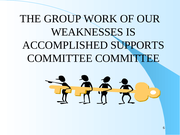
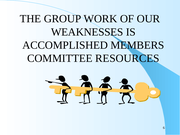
SUPPORTS: SUPPORTS -> MEMBERS (137, 45)
COMMITTEE COMMITTEE: COMMITTEE -> RESOURCES (127, 58)
